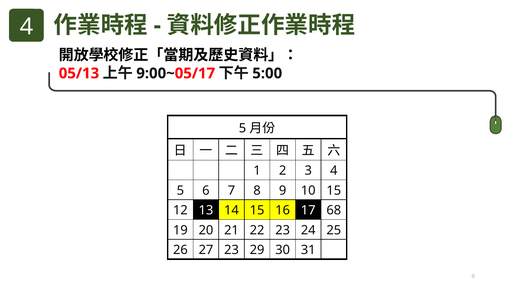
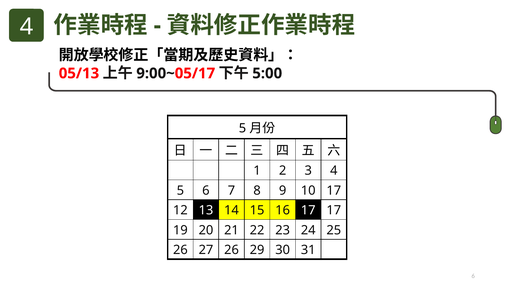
10 15: 15 -> 17 (334, 191)
17 68: 68 -> 17 (334, 210)
27 23: 23 -> 26 (232, 250)
